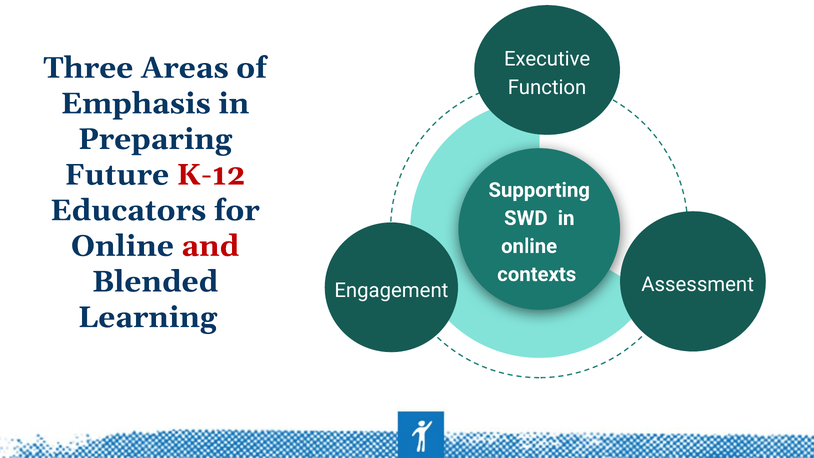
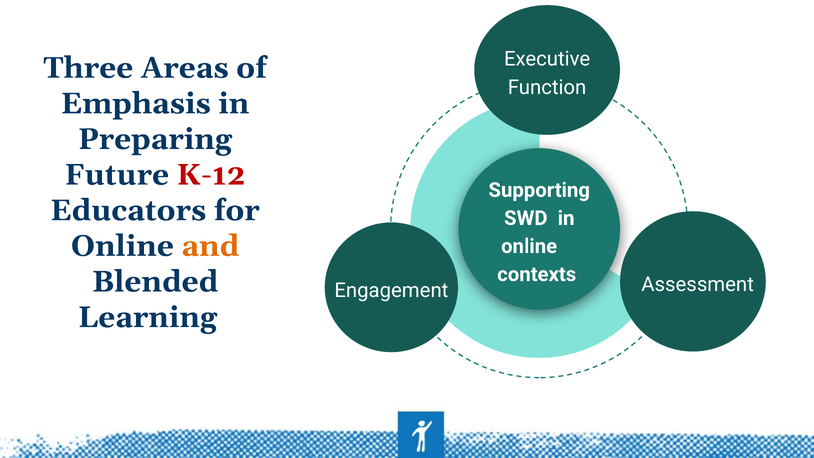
and colour: red -> orange (210, 246)
